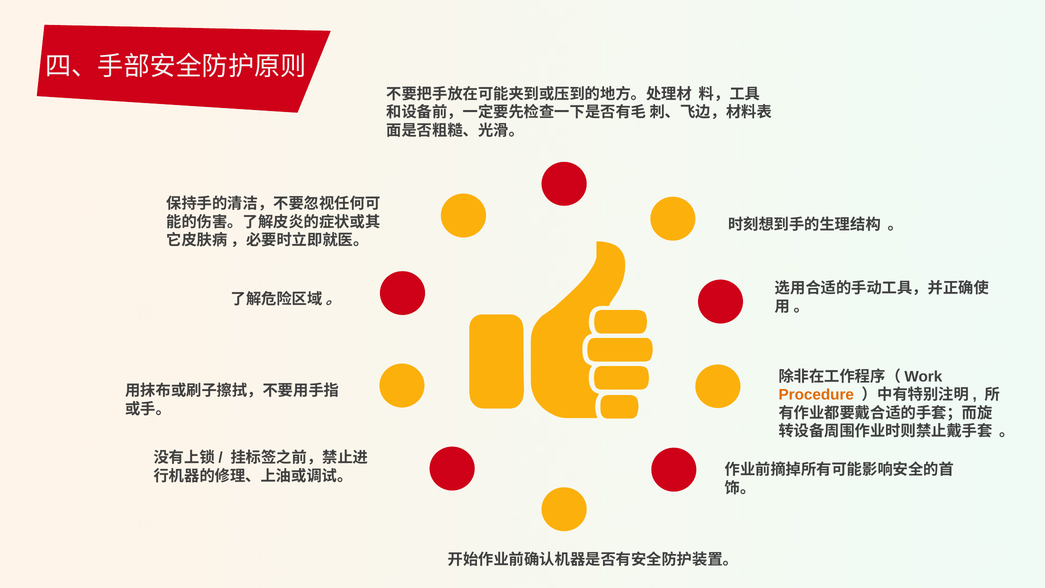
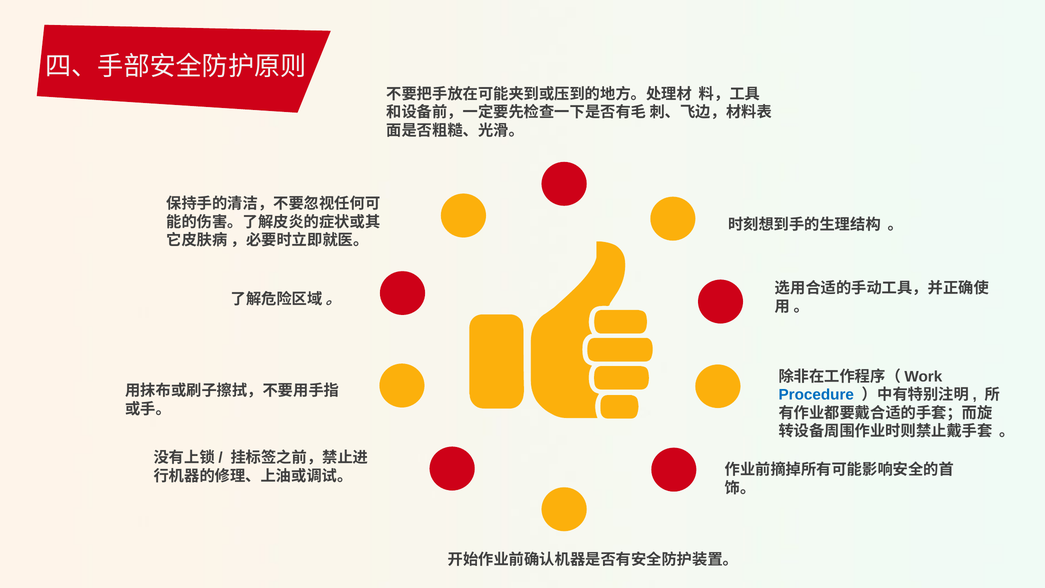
Procedure colour: orange -> blue (816, 395)
